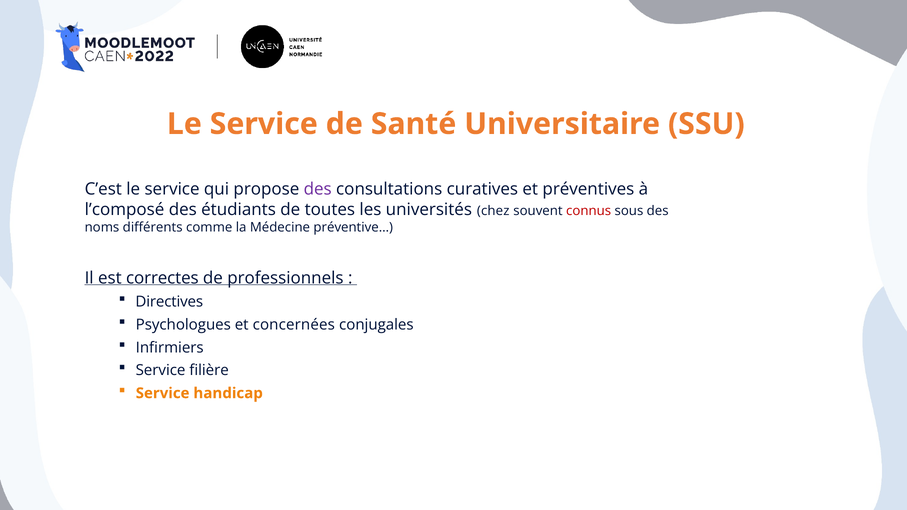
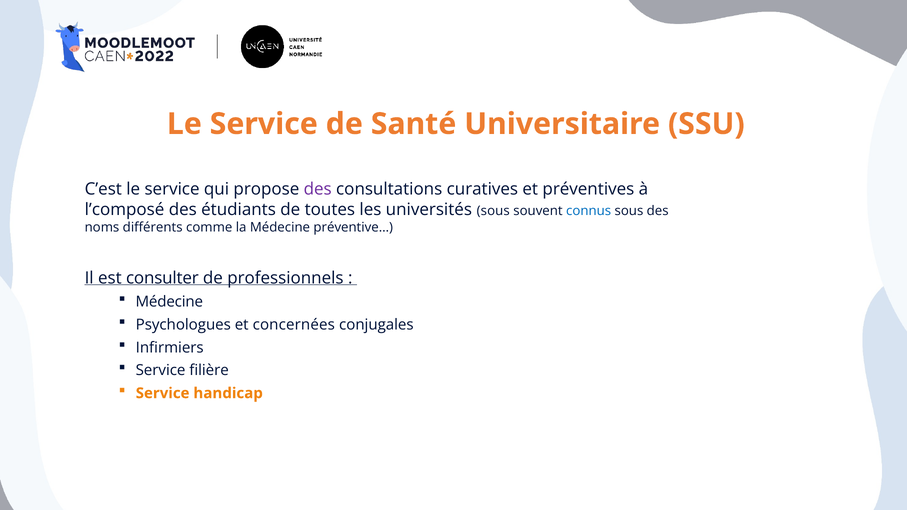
universités chez: chez -> sous (493, 211)
connus colour: red -> blue (589, 211)
correctes: correctes -> consulter (162, 278)
Directives: Directives -> Médecine (169, 302)
